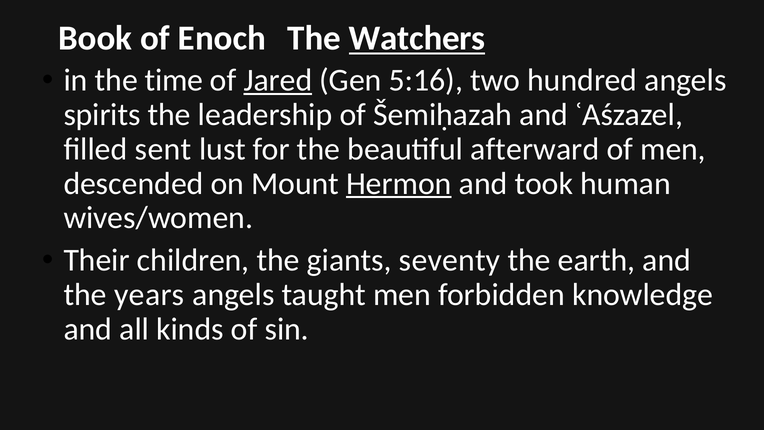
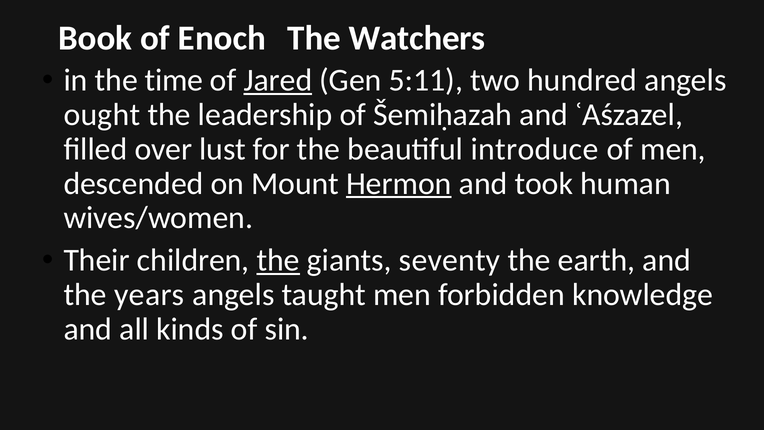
Watchers underline: present -> none (417, 38)
5:16: 5:16 -> 5:11 (426, 80)
spirits: spirits -> ought (102, 115)
sent: sent -> over (163, 149)
afterward: afterward -> introduce (535, 149)
the underline: none -> present (278, 260)
